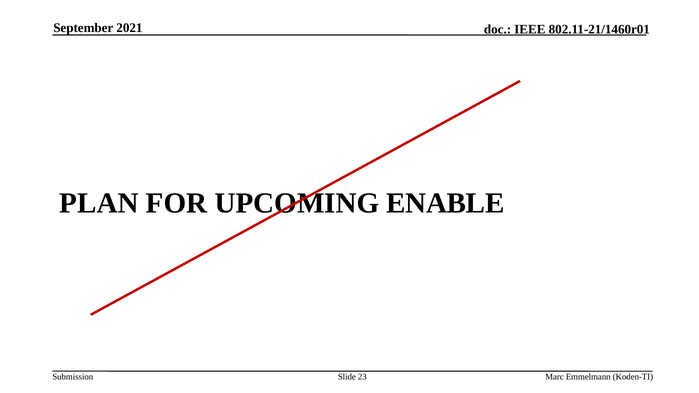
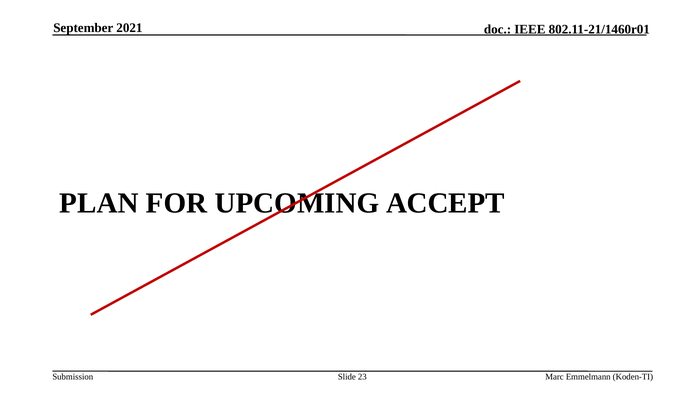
ENABLE: ENABLE -> ACCEPT (445, 203)
